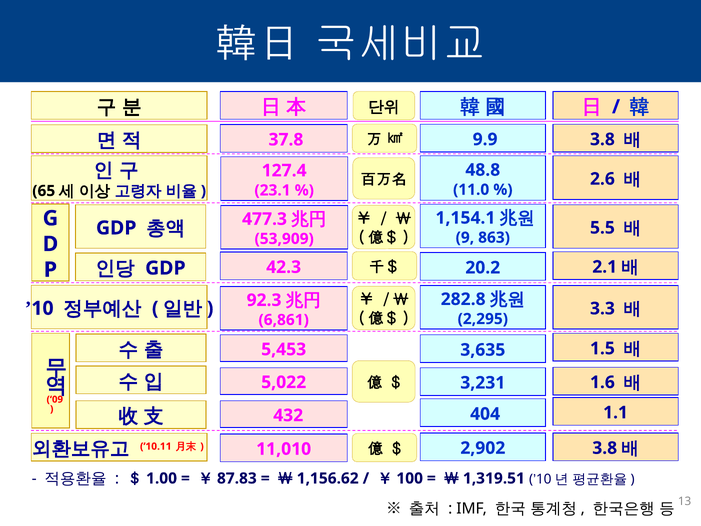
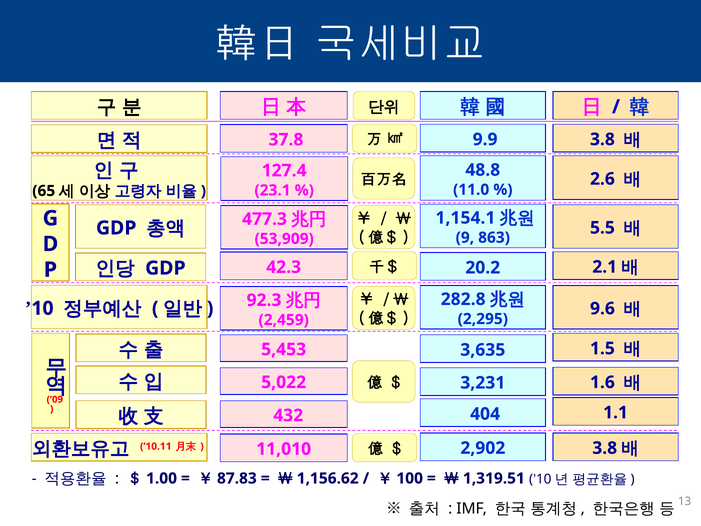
3.3: 3.3 -> 9.6 (602, 308)
6,861: 6,861 -> 2,459 (284, 320)
